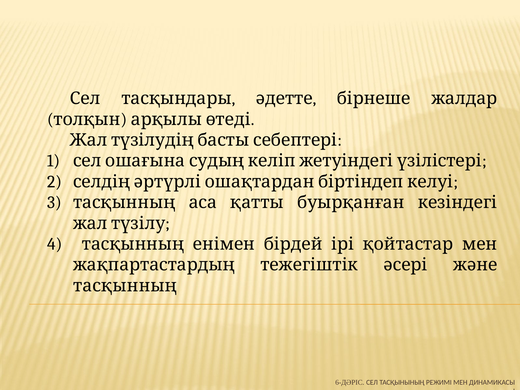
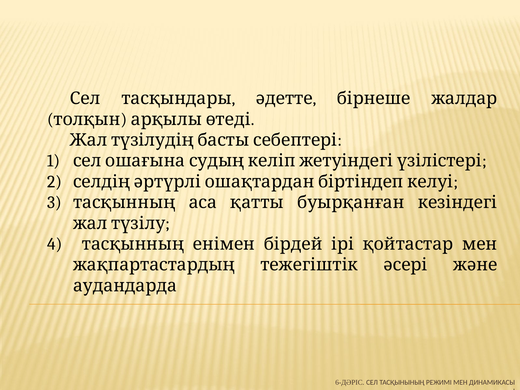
тасқынның: тасқынның -> аудандарда (125, 286)
